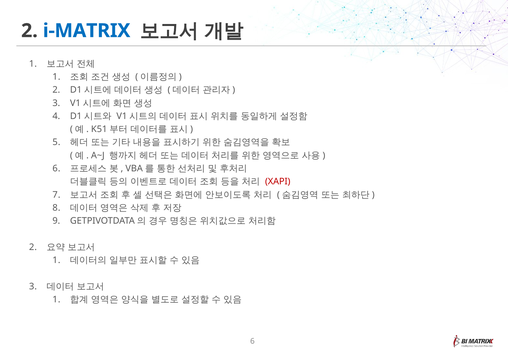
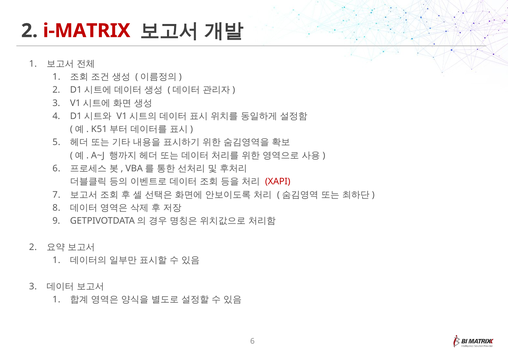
i-MATRIX colour: blue -> red (87, 31)
